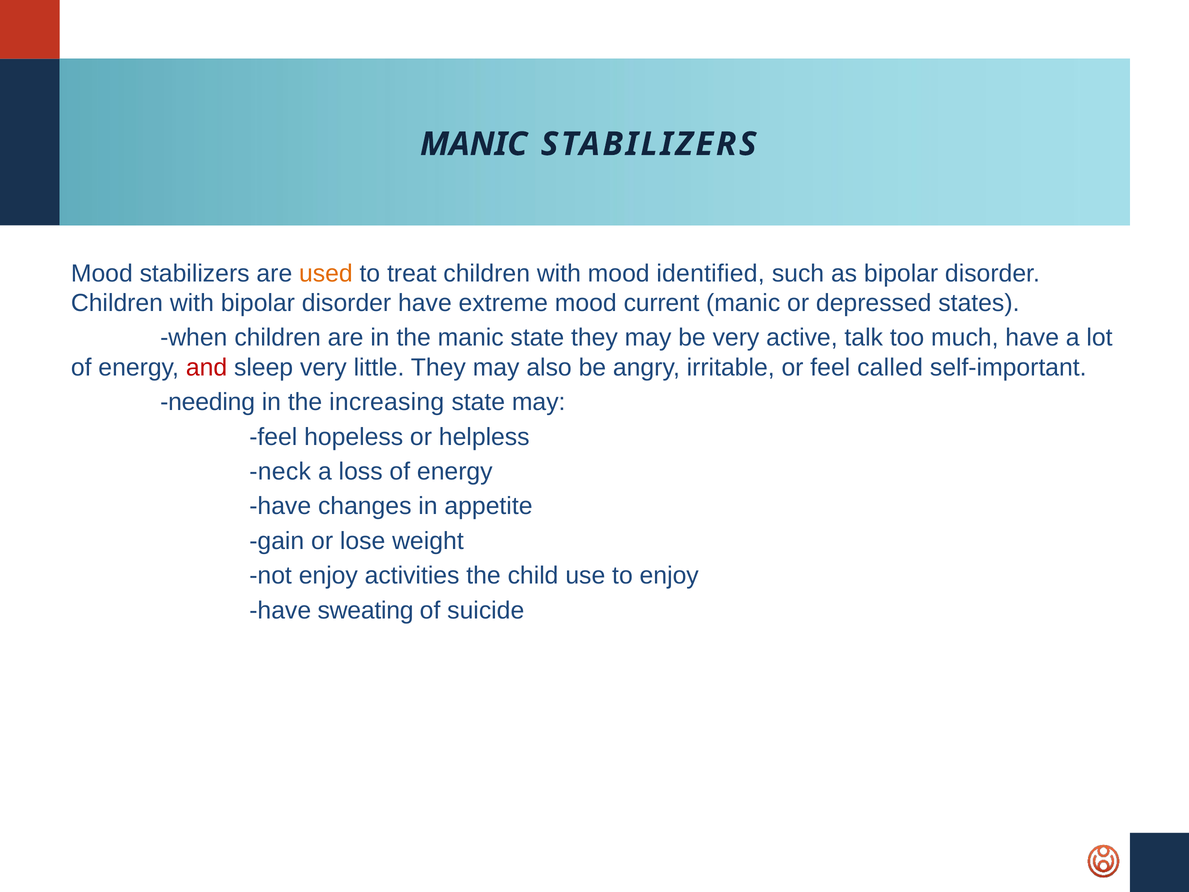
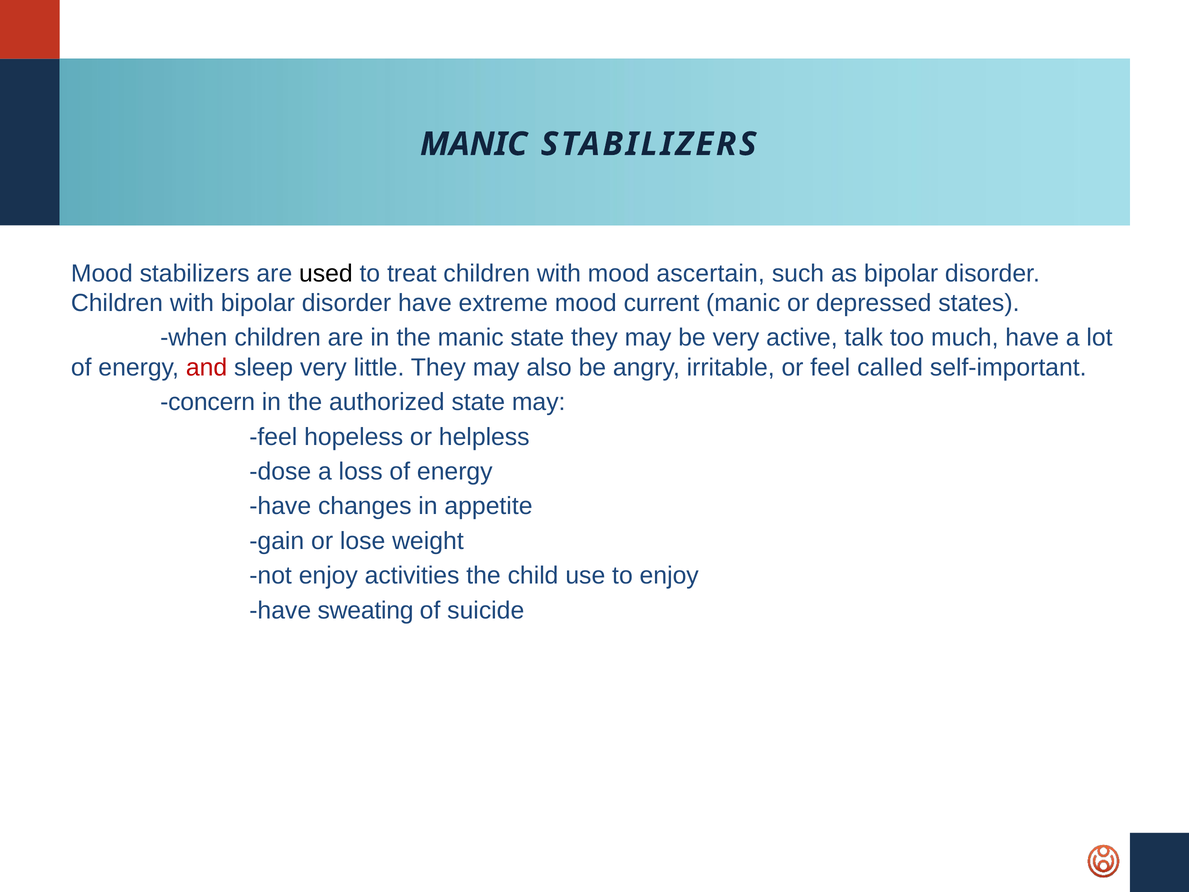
used colour: orange -> black (326, 273)
identified: identified -> ascertain (711, 273)
needing: needing -> concern (208, 402)
increasing: increasing -> authorized (387, 402)
neck: neck -> dose (280, 471)
